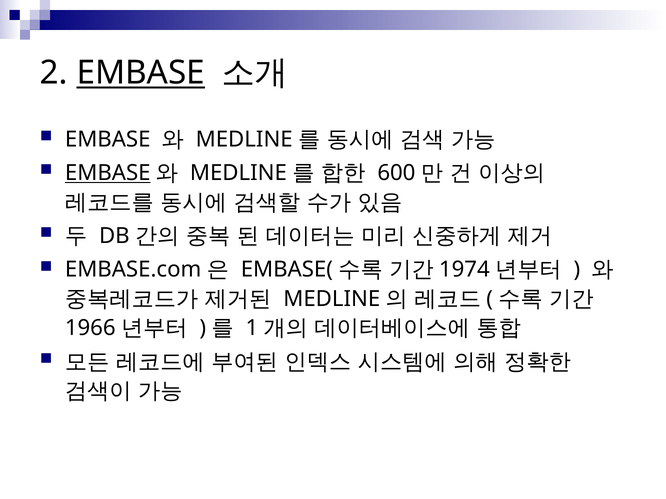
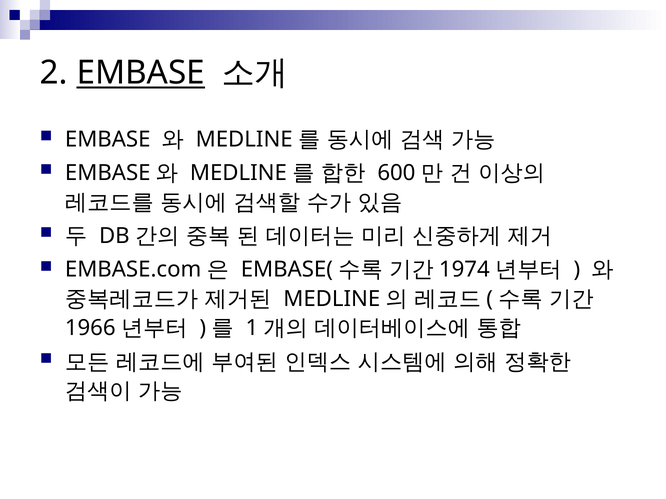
EMBASE underline: present -> none (108, 173)
